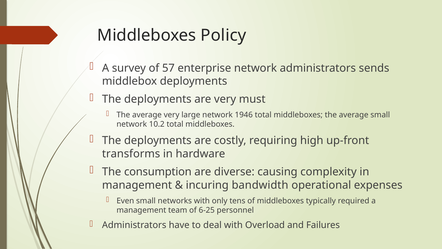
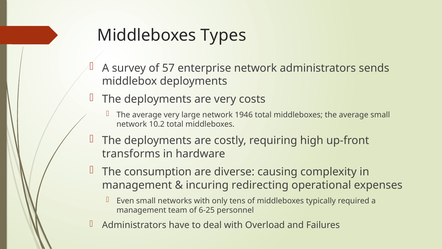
Policy: Policy -> Types (223, 35)
must: must -> costs (252, 99)
bandwidth: bandwidth -> redirecting (260, 185)
